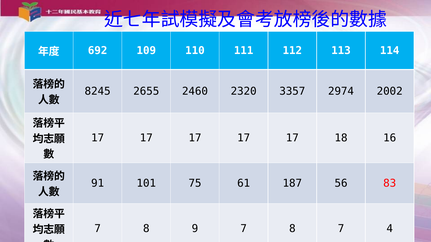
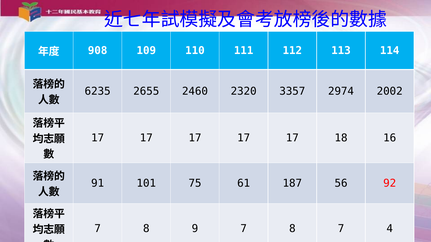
692: 692 -> 908 (98, 51)
8245: 8245 -> 6235 (98, 91)
83: 83 -> 92 (390, 184)
